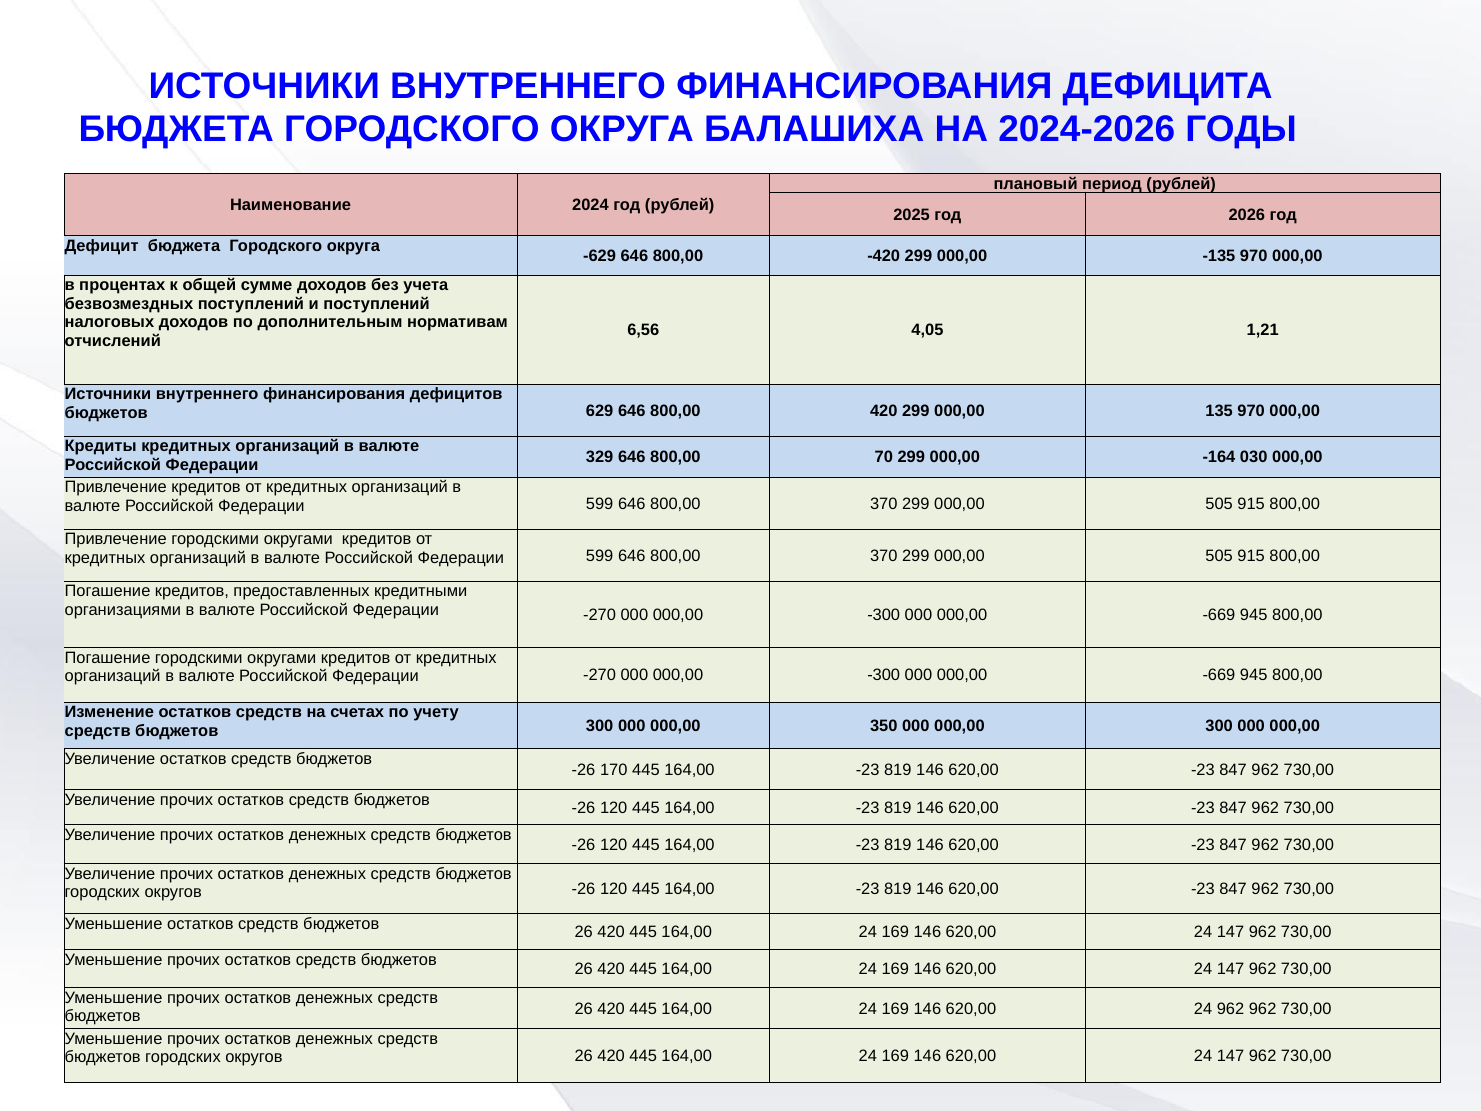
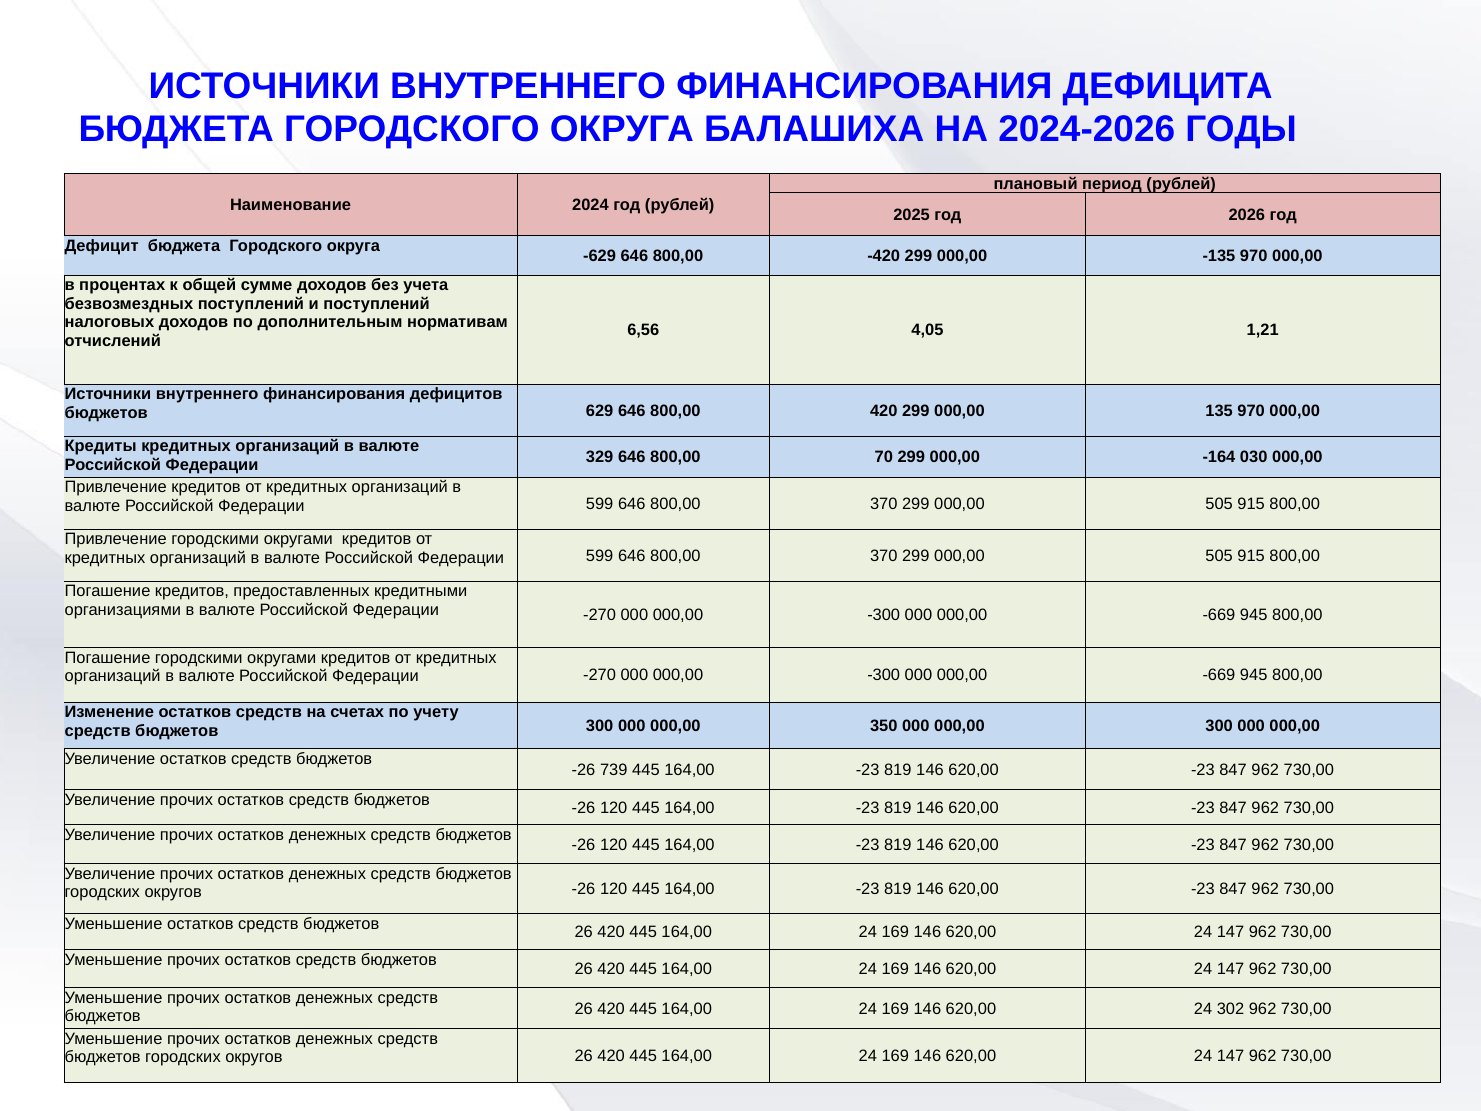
170: 170 -> 739 (614, 770)
24 962: 962 -> 302 (1231, 1009)
